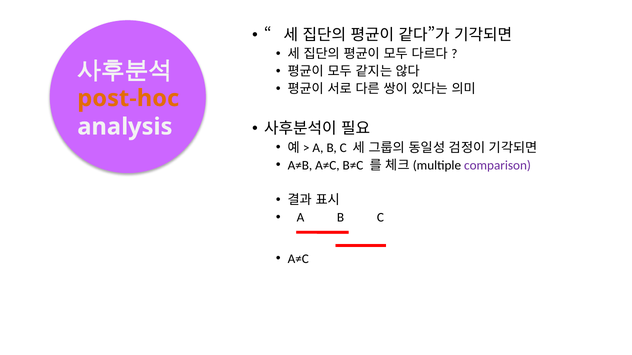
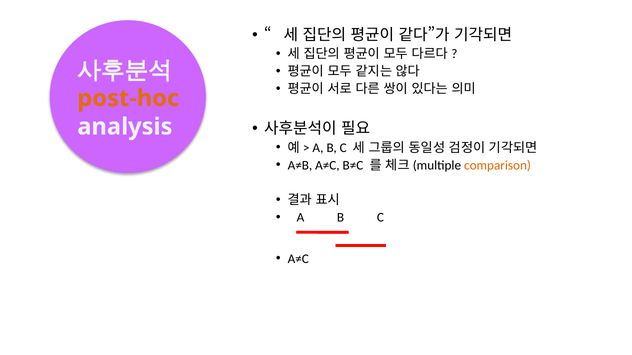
comparison colour: purple -> orange (498, 165)
